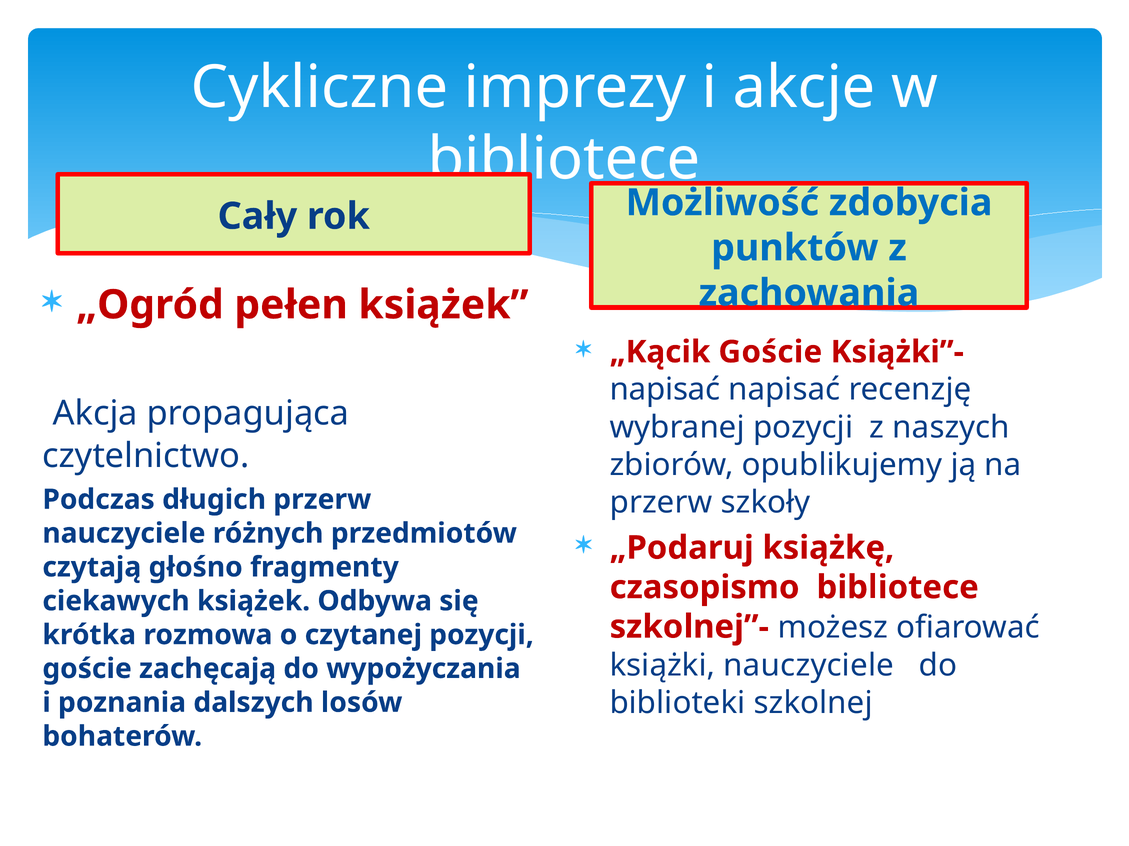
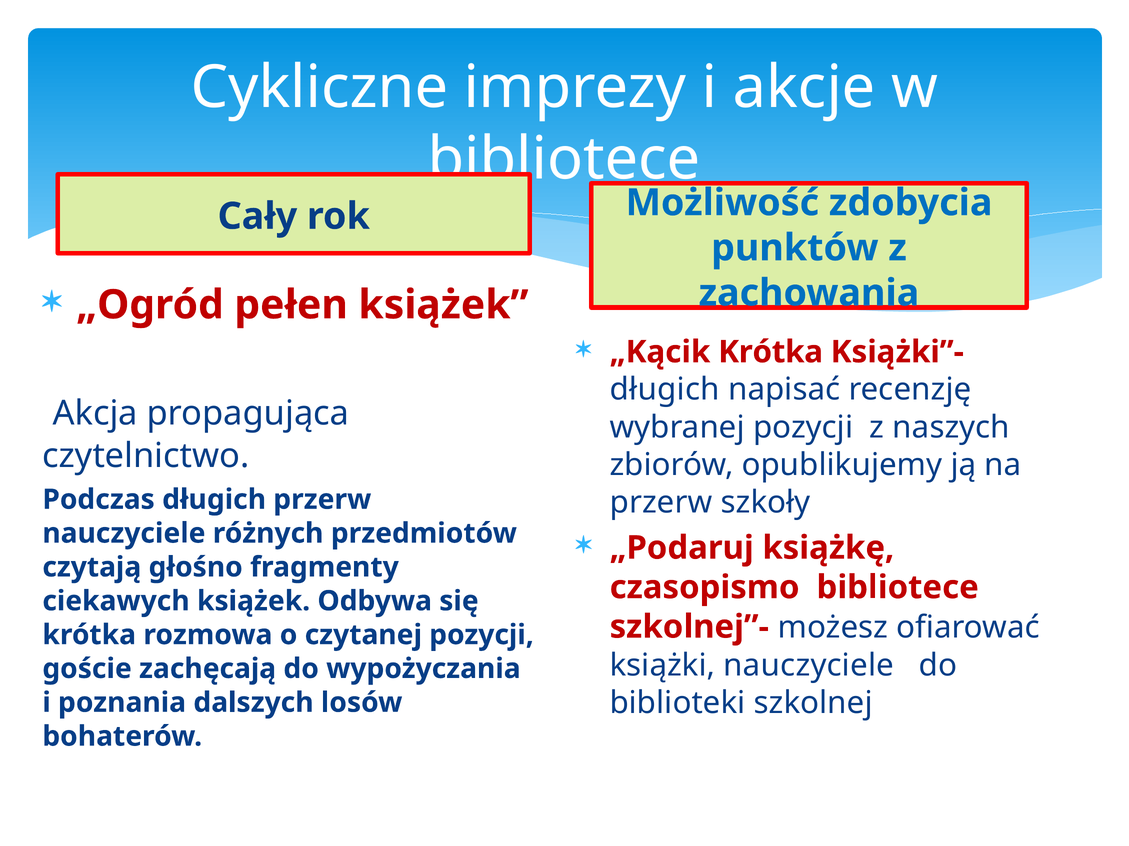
„Kącik Goście: Goście -> Krótka (771, 352)
napisać: napisać -> długich (665, 390)
